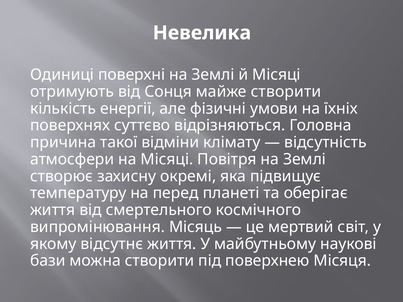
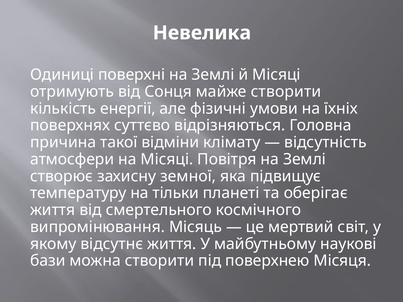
окремі: окремі -> земної (188, 176)
перед: перед -> тільки (176, 193)
